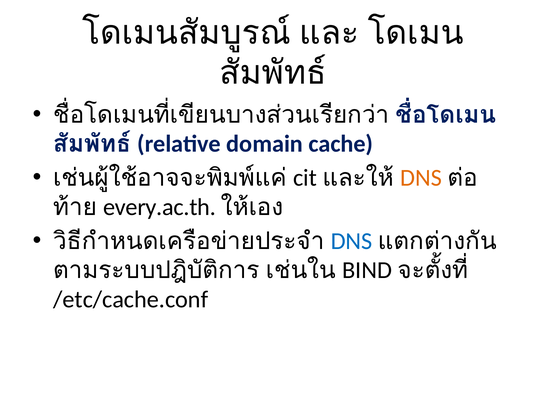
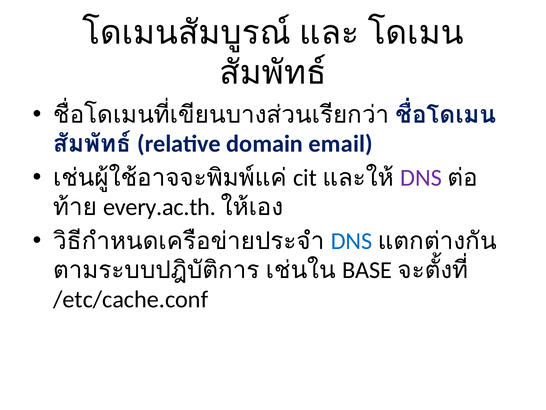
cache: cache -> email (341, 144)
DNS colour: orange -> purple (421, 178)
BIND: BIND -> BASE (367, 270)
